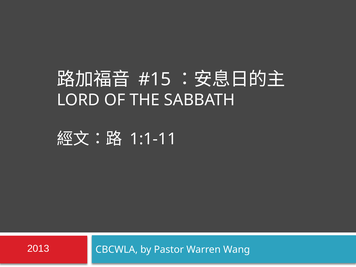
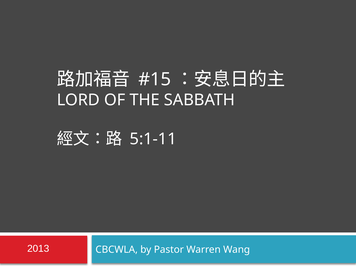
1:1-11: 1:1-11 -> 5:1-11 (153, 139)
